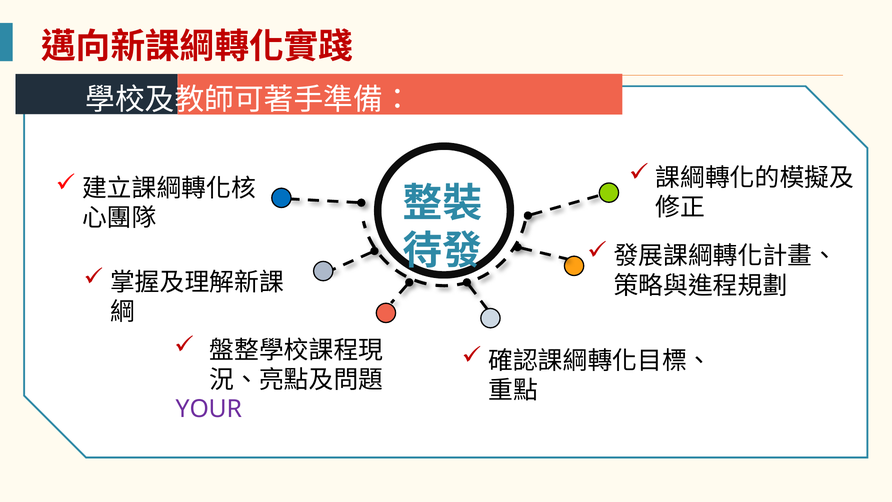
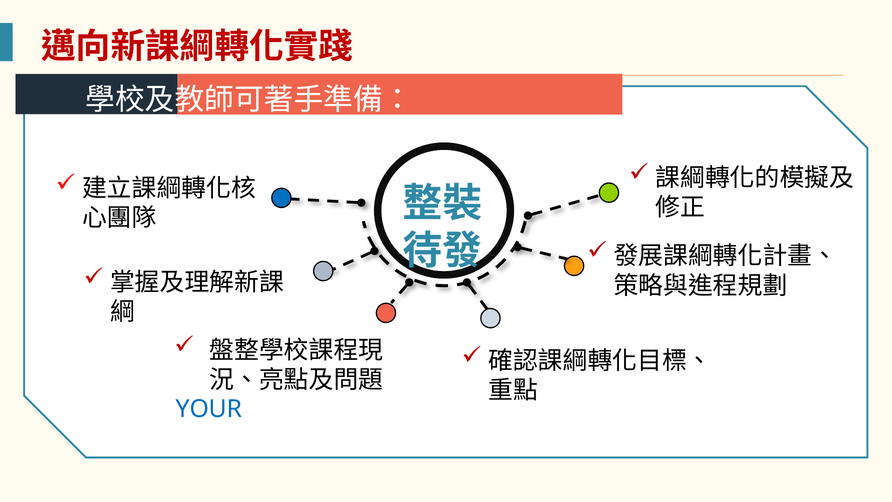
YOUR colour: purple -> blue (209, 409)
